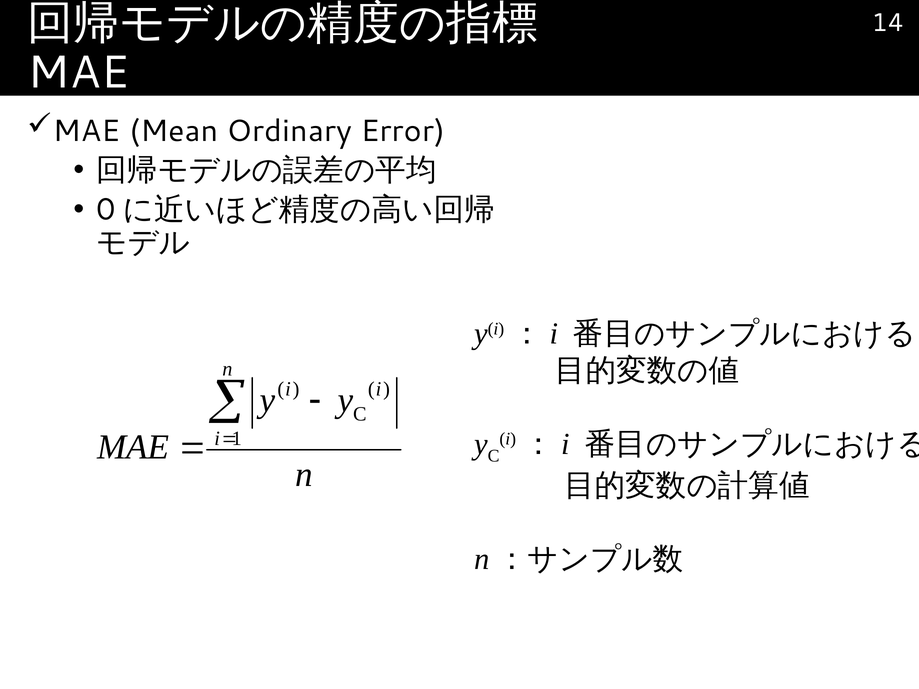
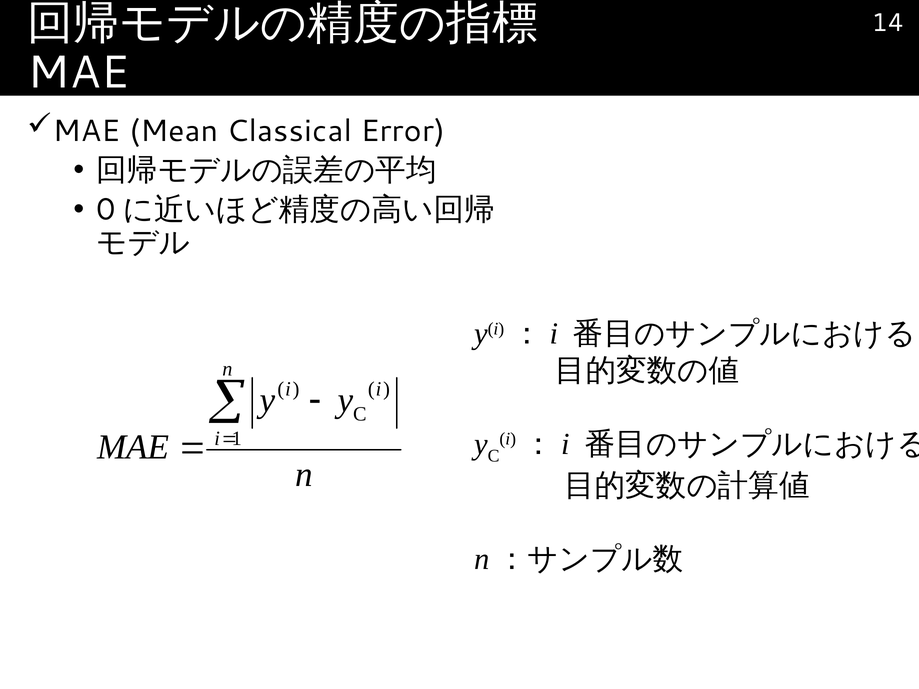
Ordinary: Ordinary -> Classical (289, 131)
